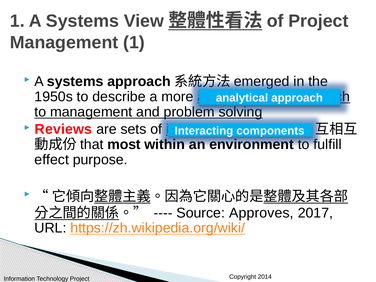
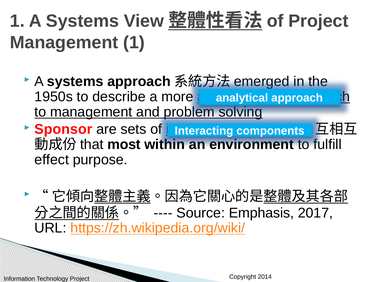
Reviews: Reviews -> Sponsor (63, 129)
Approves: Approves -> Emphasis (261, 213)
